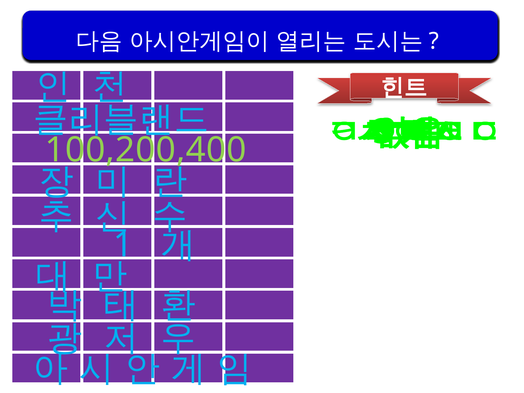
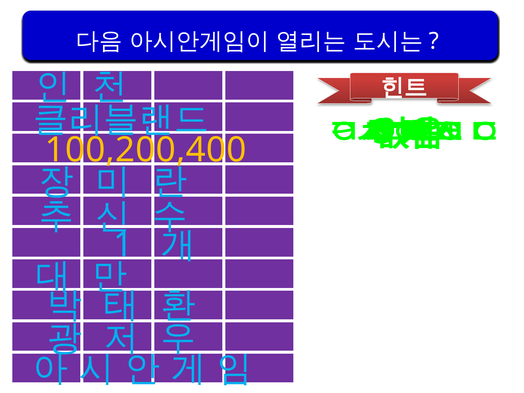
100,200,400 colour: light green -> yellow (146, 150)
